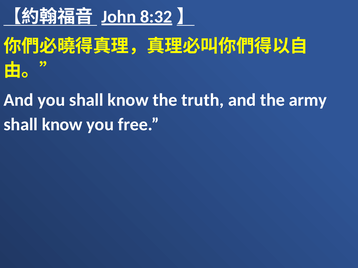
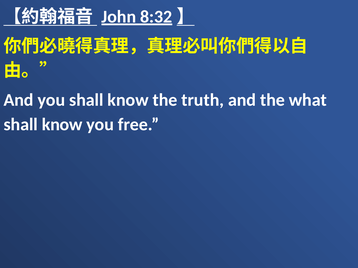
army: army -> what (308, 100)
